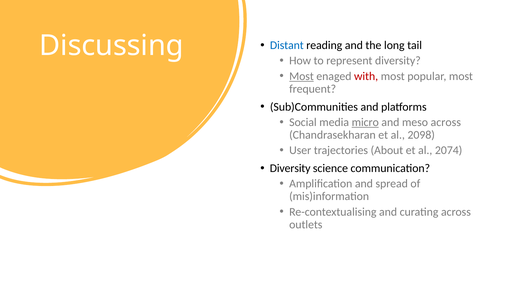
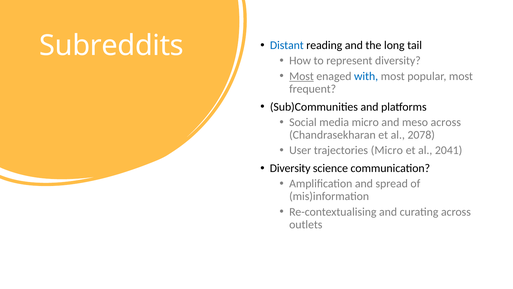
Discussing: Discussing -> Subreddits (112, 46)
with colour: red -> blue (366, 76)
micro underline: present -> none (365, 122)
2098: 2098 -> 2078 (421, 135)
trajectories About: About -> Micro (387, 150)
2074: 2074 -> 2041 (449, 150)
